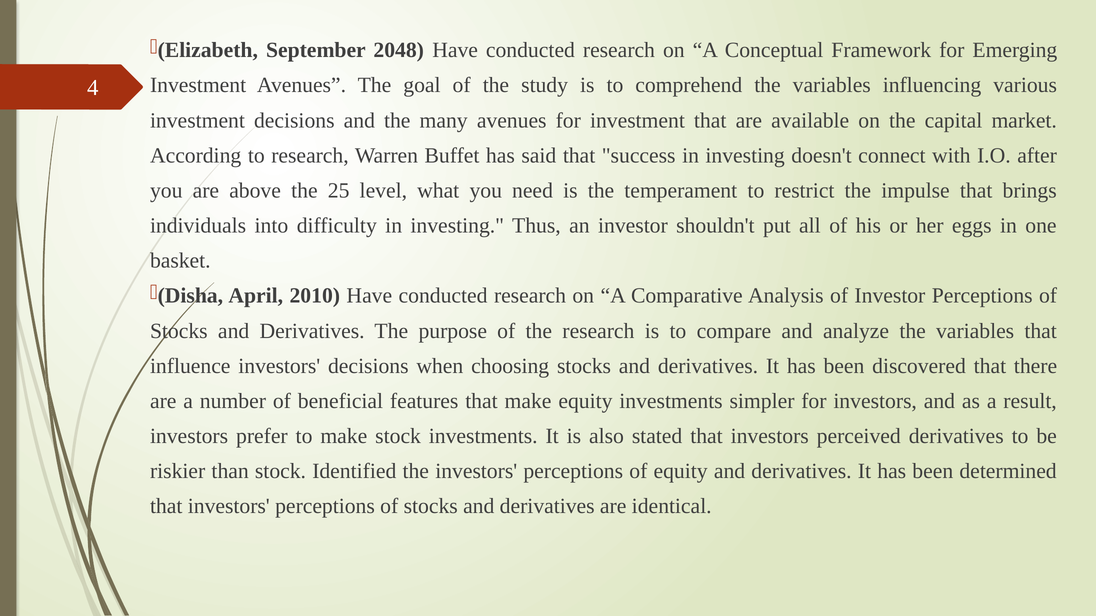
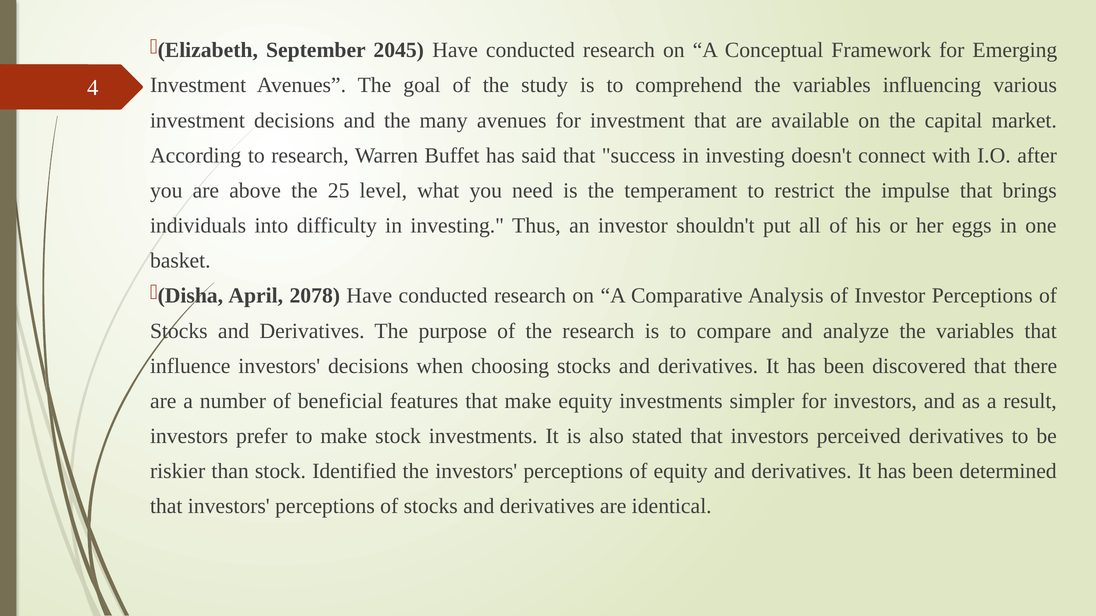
2048: 2048 -> 2045 (399, 50)
2010: 2010 -> 2078 (315, 296)
